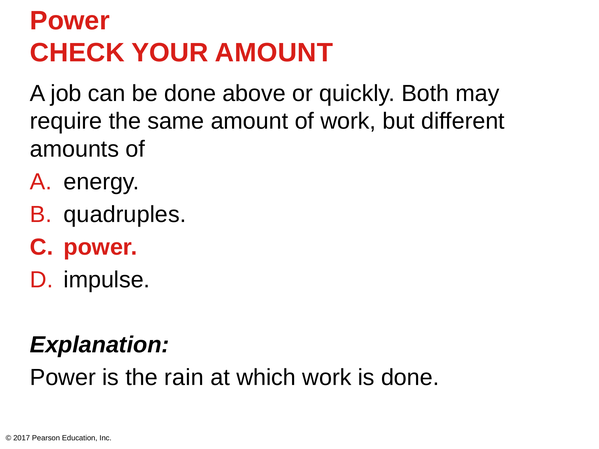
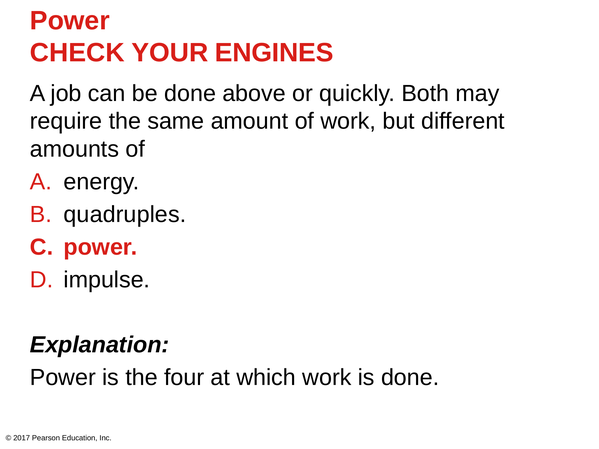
YOUR AMOUNT: AMOUNT -> ENGINES (274, 53)
rain: rain -> four (184, 378)
